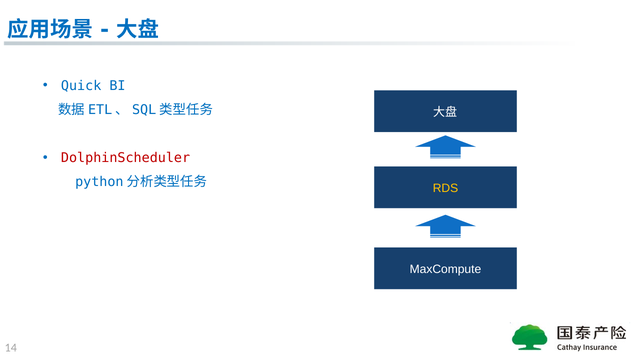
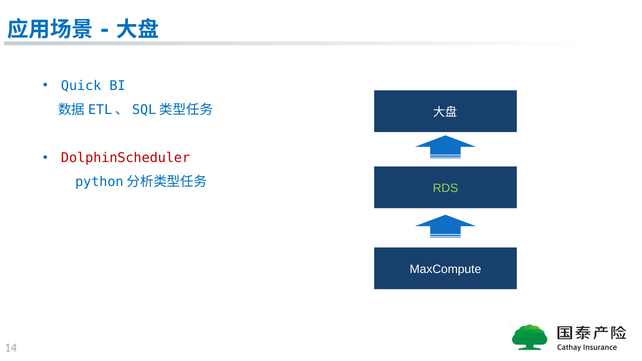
RDS colour: yellow -> light green (445, 188)
